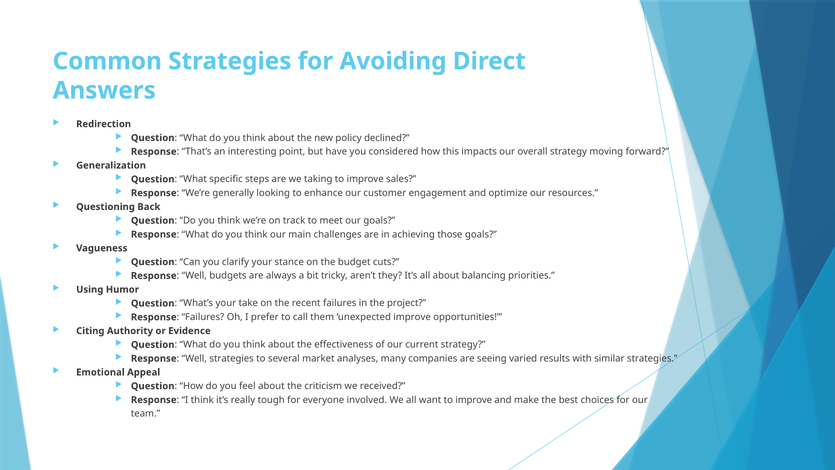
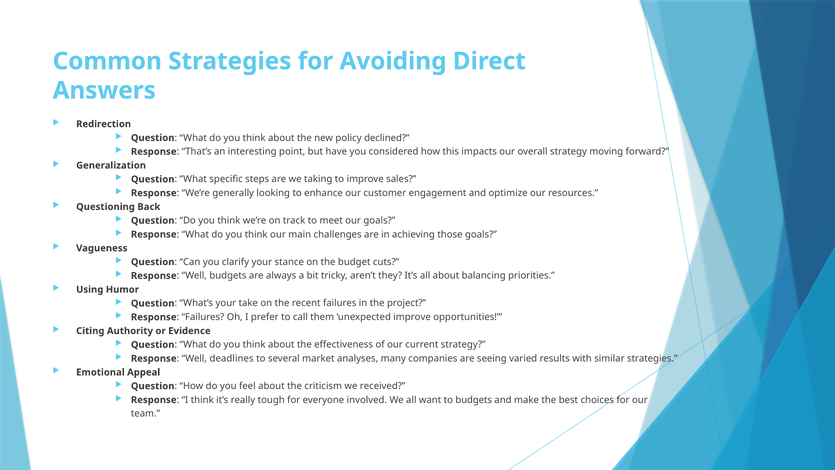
Well strategies: strategies -> deadlines (232, 358)
want to improve: improve -> budgets (474, 400)
